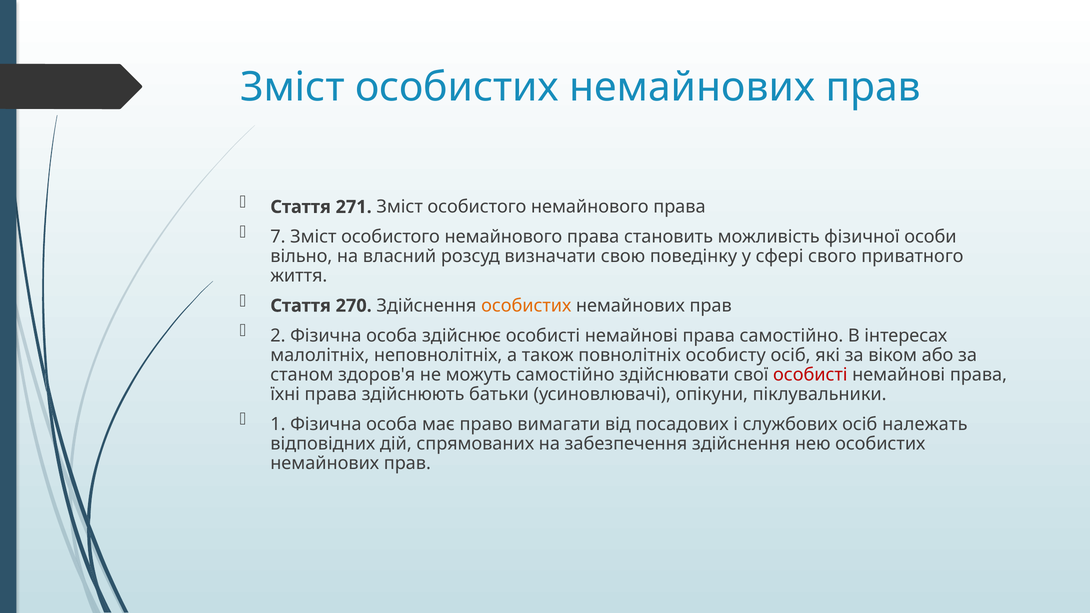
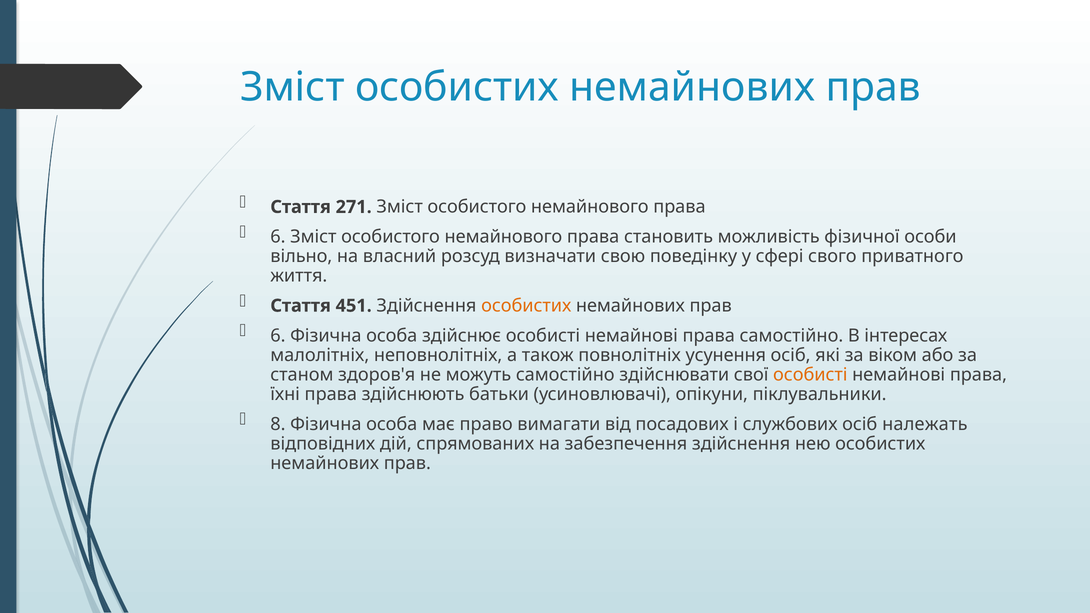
7: 7 -> 6 (278, 237)
270: 270 -> 451 (354, 306)
2: 2 -> 6 (278, 336)
особисту: особисту -> усунення (726, 355)
особисті colour: red -> orange (810, 375)
1: 1 -> 8 (278, 424)
